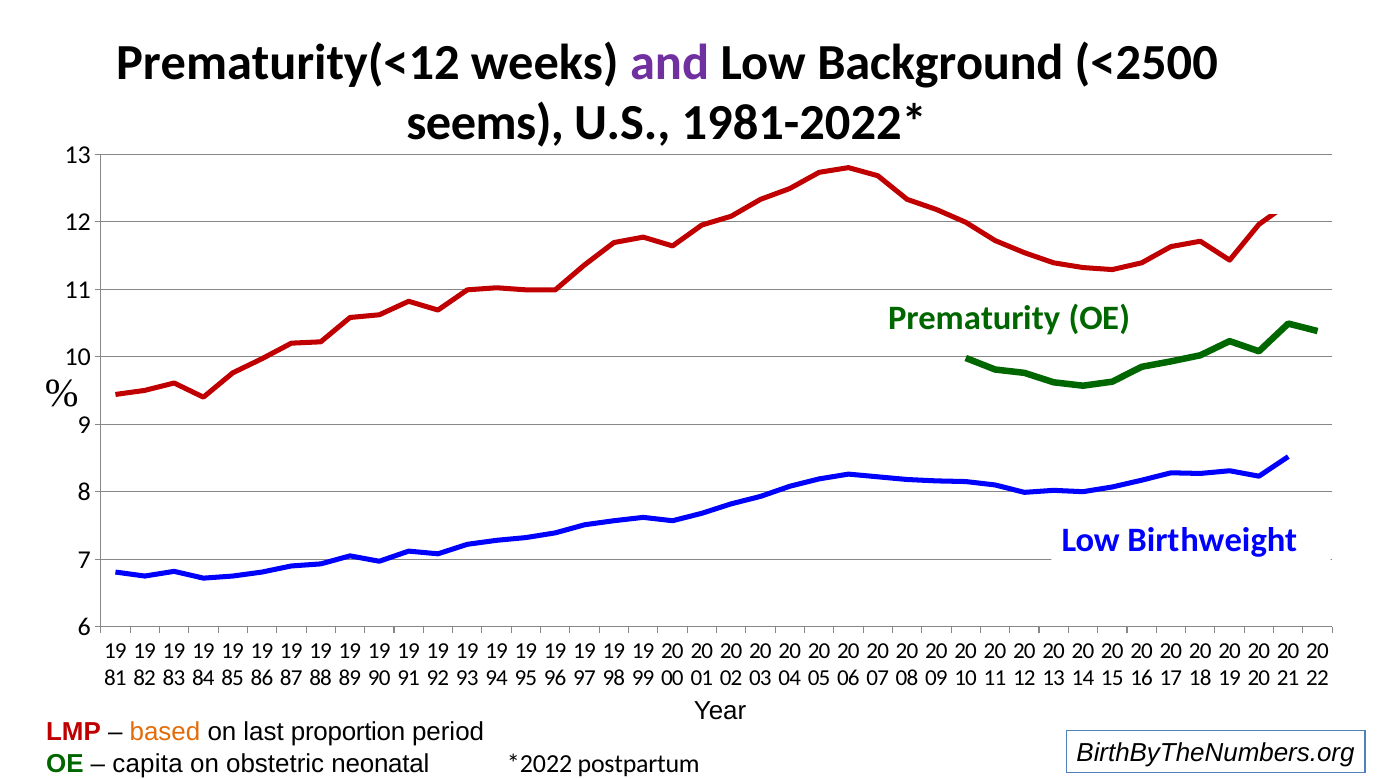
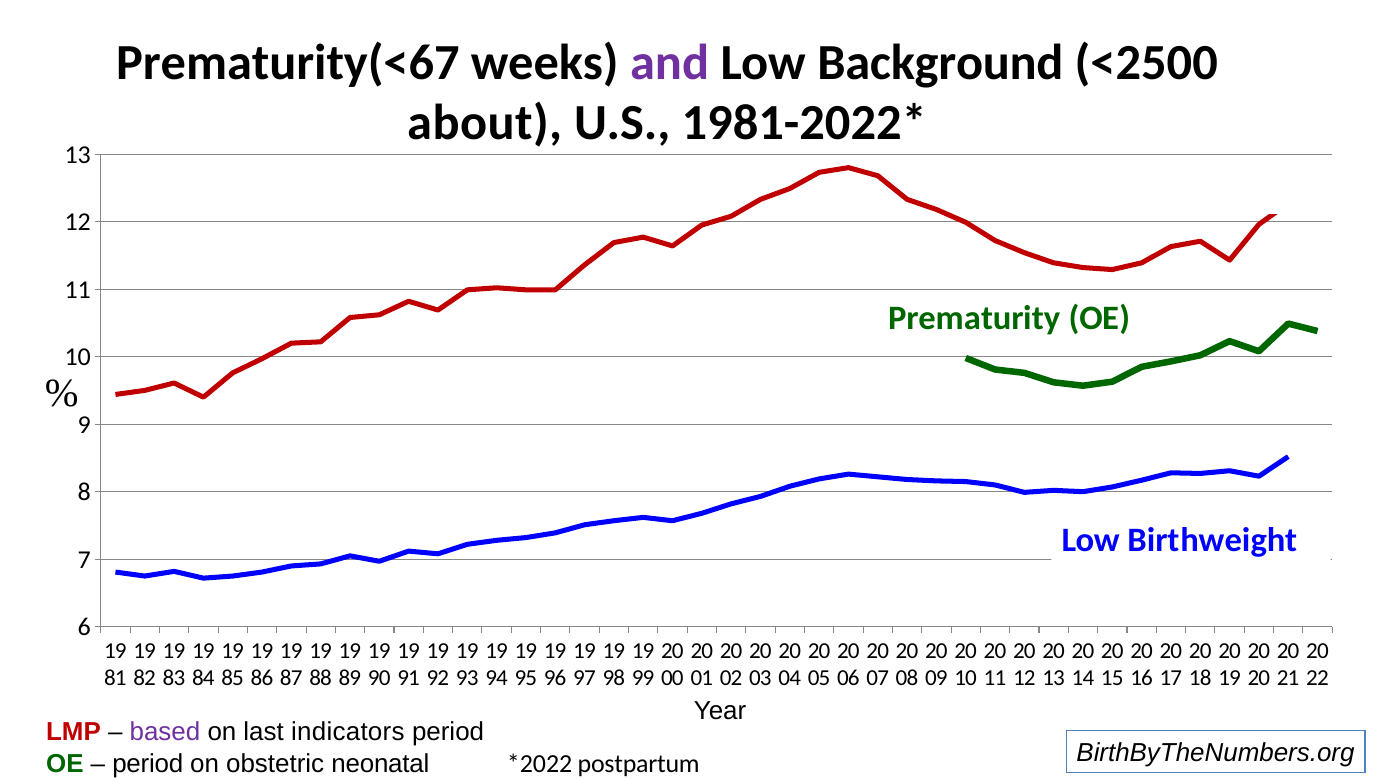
Prematurity(<12: Prematurity(<12 -> Prematurity(<67 (288, 62)
seems: seems -> about (485, 123)
based colour: orange -> purple (165, 732)
proportion: proportion -> indicators (348, 732)
capita: capita -> period (148, 763)
